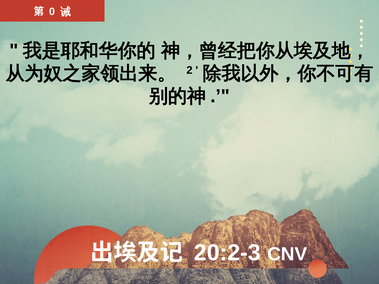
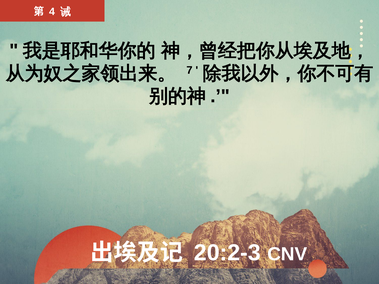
0: 0 -> 4 (52, 12)
2: 2 -> 7 (189, 70)
